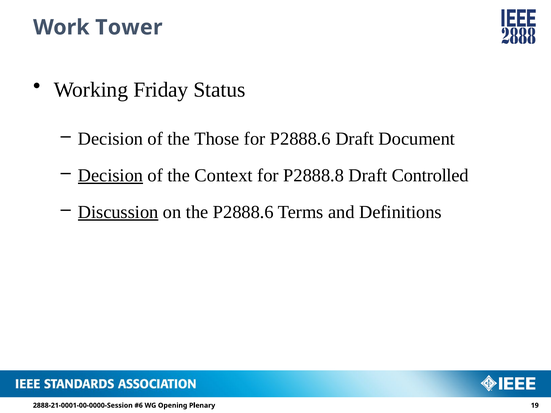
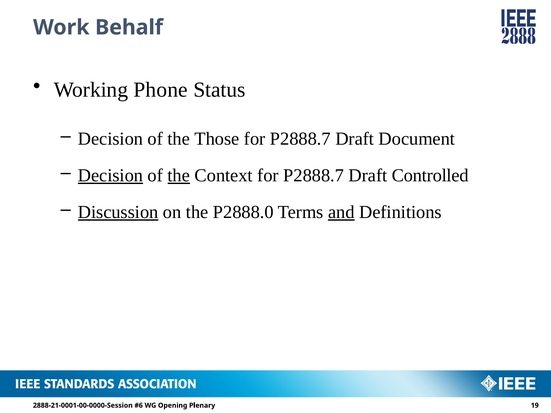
Tower: Tower -> Behalf (129, 27)
Friday: Friday -> Phone (161, 90)
P2888.6: P2888.6 -> P2888.7 (300, 139)
the underline: none -> present (179, 176)
Context for P2888.8: P2888.8 -> P2888.7 (314, 176)
the P2888.6: P2888.6 -> P2888.0 (243, 212)
and underline: none -> present (341, 212)
